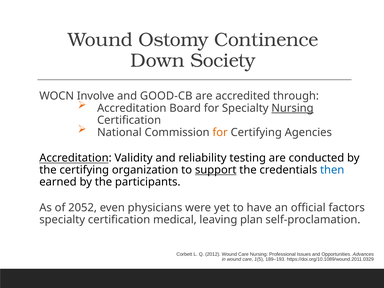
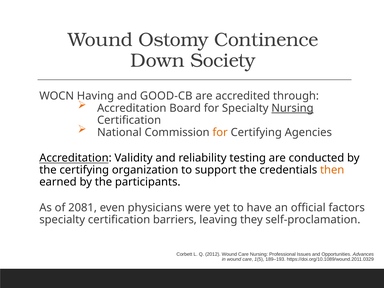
Involve: Involve -> Having (95, 96)
support underline: present -> none (216, 170)
then colour: blue -> orange (332, 170)
2052: 2052 -> 2081 (83, 208)
medical: medical -> barriers (175, 220)
plan: plan -> they (251, 220)
